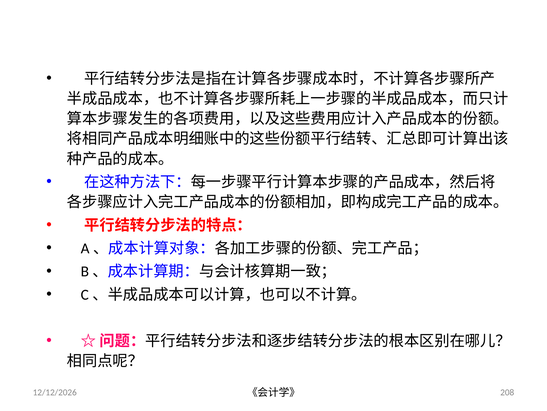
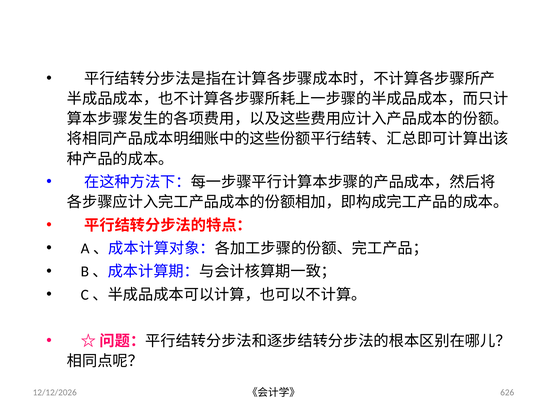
208: 208 -> 626 (507, 392)
